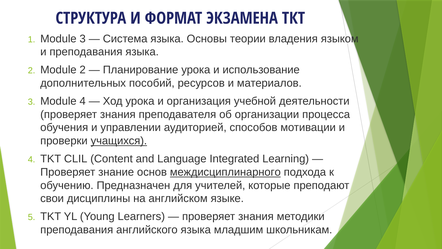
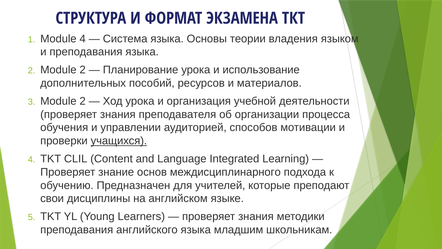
Module 3: 3 -> 4 (83, 39)
3 Module 4: 4 -> 2 (83, 101)
междисциплинарного underline: present -> none (225, 172)
